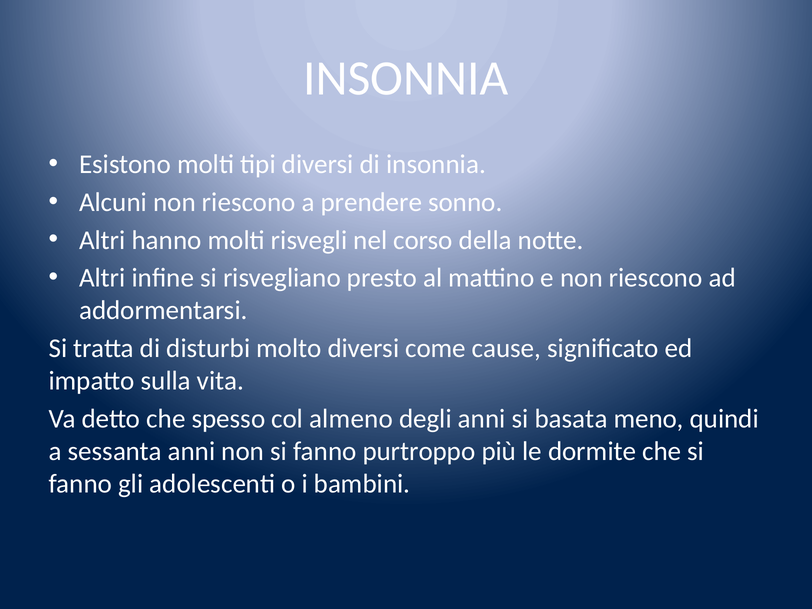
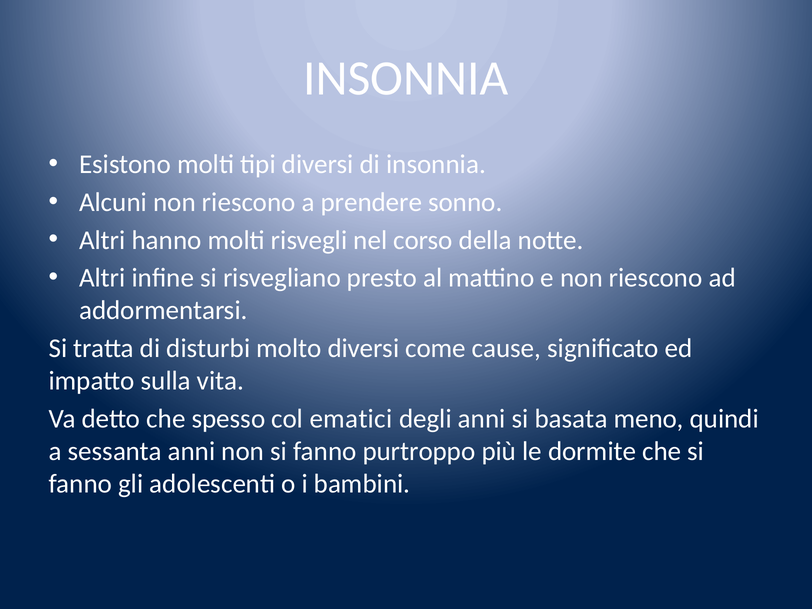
almeno: almeno -> ematici (351, 419)
